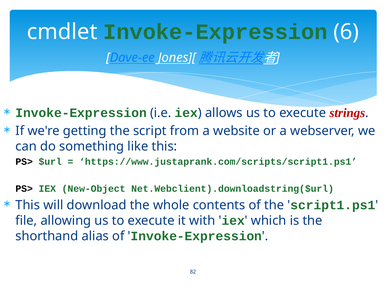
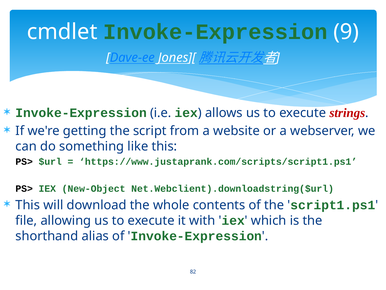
6: 6 -> 9 (346, 32)
